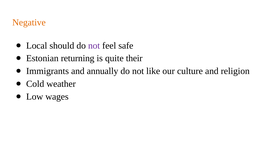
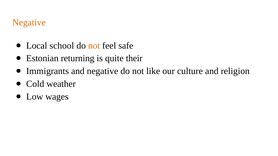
should: should -> school (62, 46)
not colour: purple -> orange (94, 46)
and annually: annually -> negative (103, 71)
